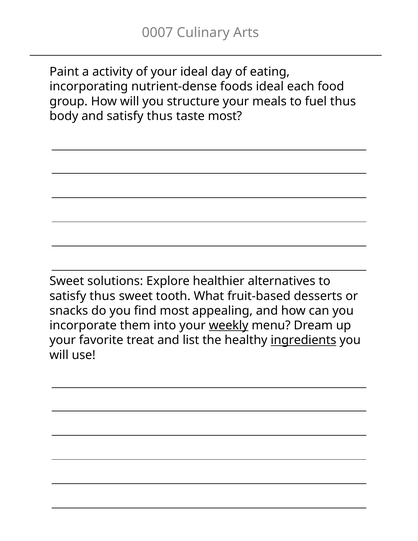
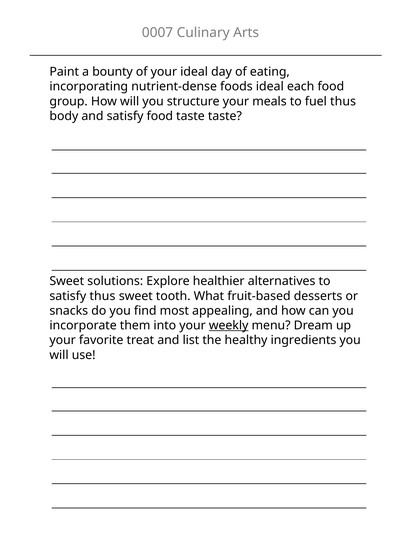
activity: activity -> bounty (113, 72)
and satisfy thus: thus -> food (160, 116)
taste most: most -> taste (225, 116)
ingredients underline: present -> none (303, 340)
